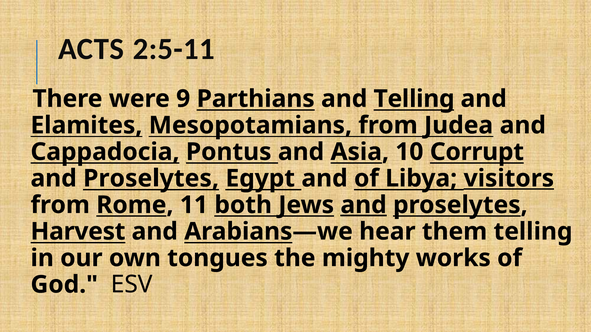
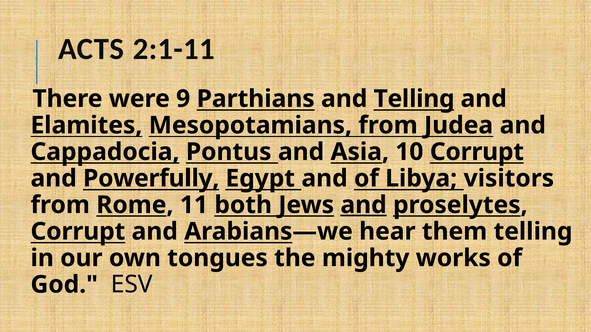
2:5-11: 2:5-11 -> 2:1-11 (174, 49)
Proselytes: Proselytes -> Powerfully (151, 179)
visitors underline: present -> none (509, 179)
Harvest: Harvest -> Corrupt (78, 232)
